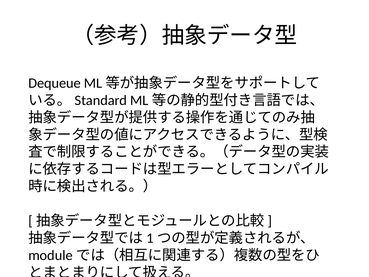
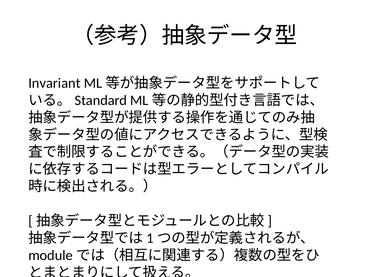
Dequeue: Dequeue -> Invariant (54, 83)
